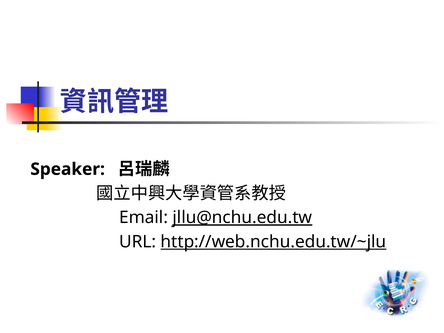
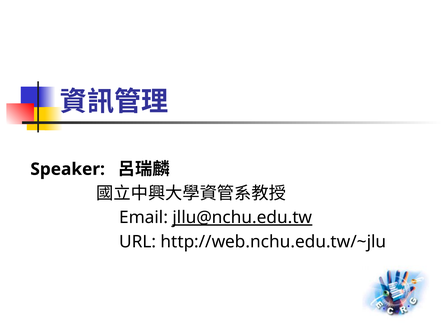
http://web.nchu.edu.tw/~jlu underline: present -> none (273, 242)
